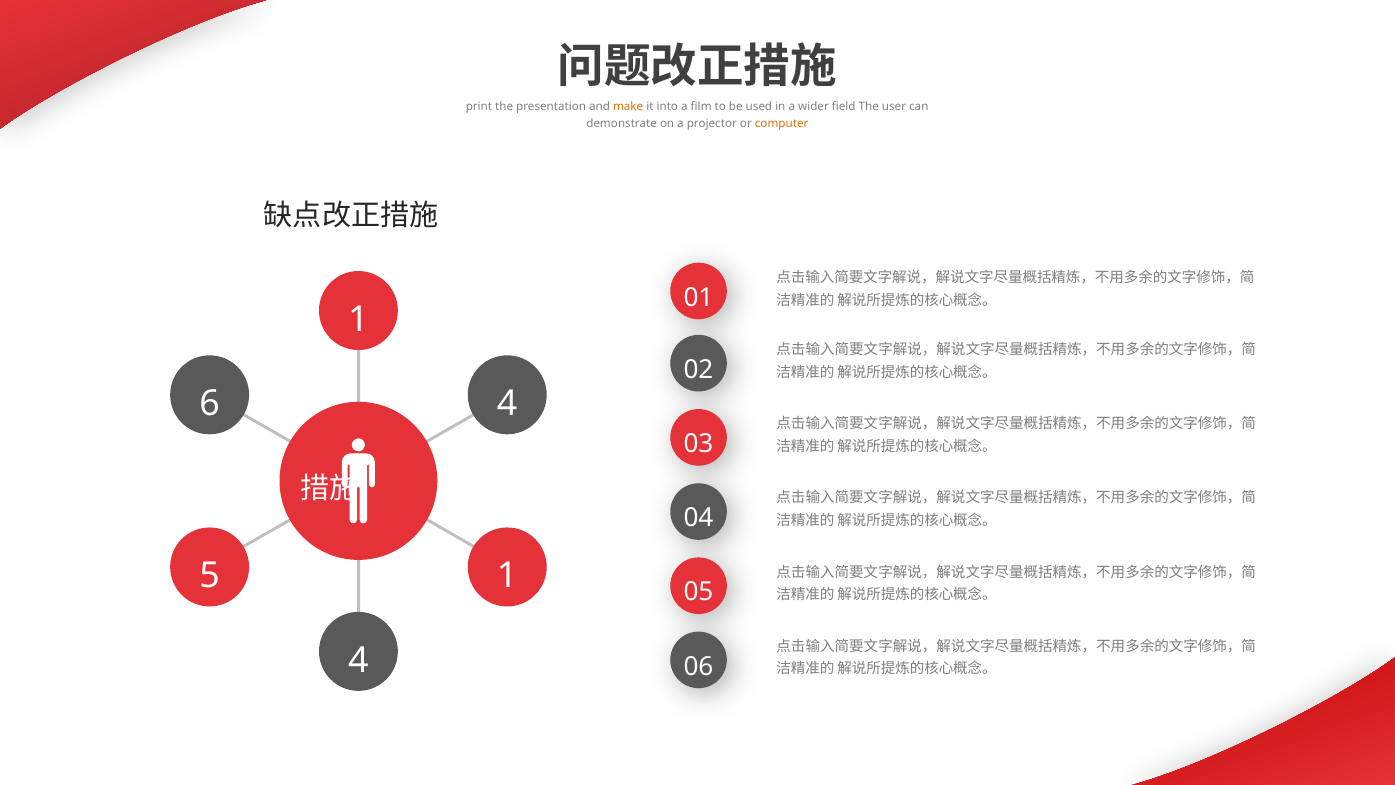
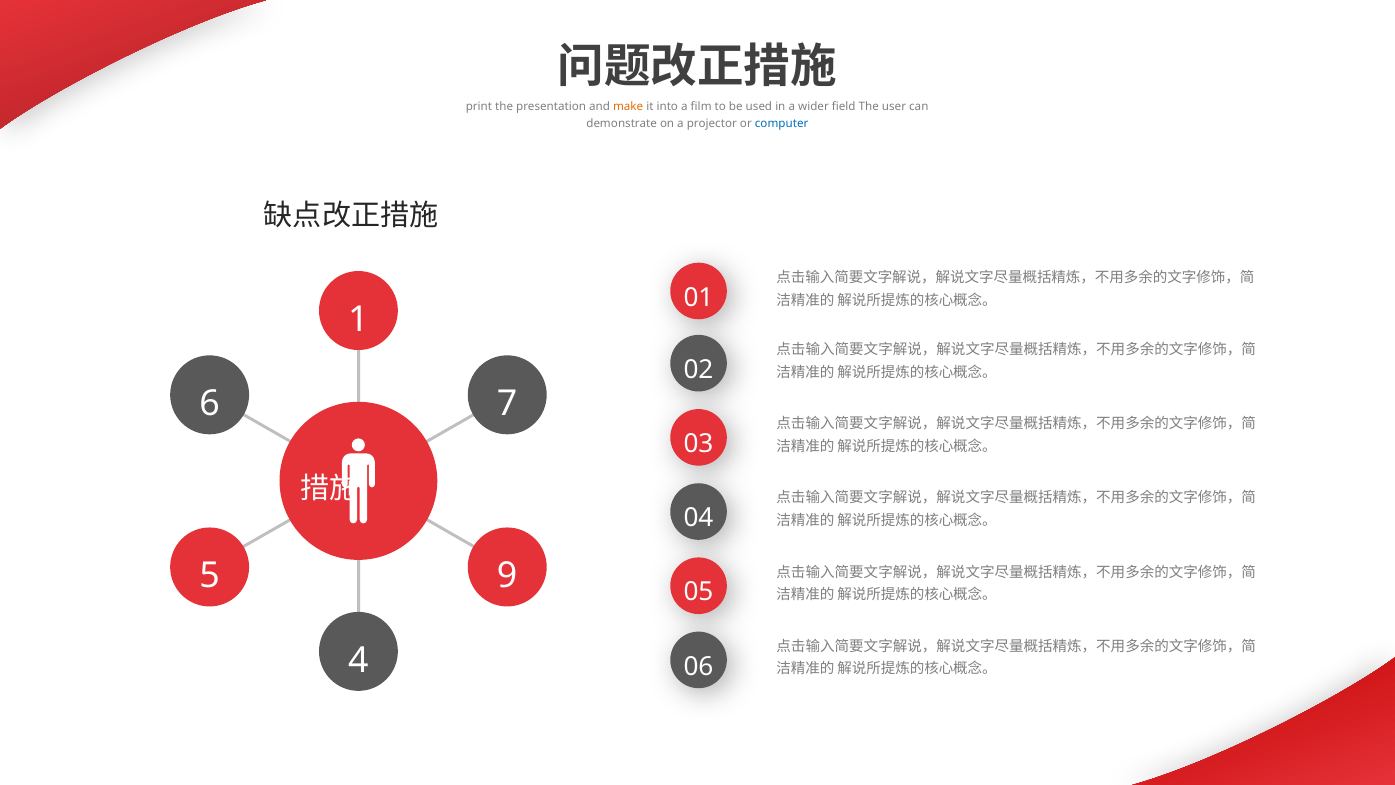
computer colour: orange -> blue (782, 124)
6 4: 4 -> 7 (507, 404)
5 1: 1 -> 9 (507, 576)
